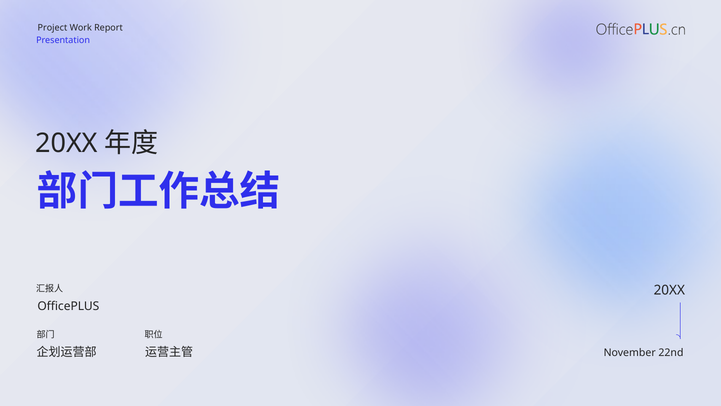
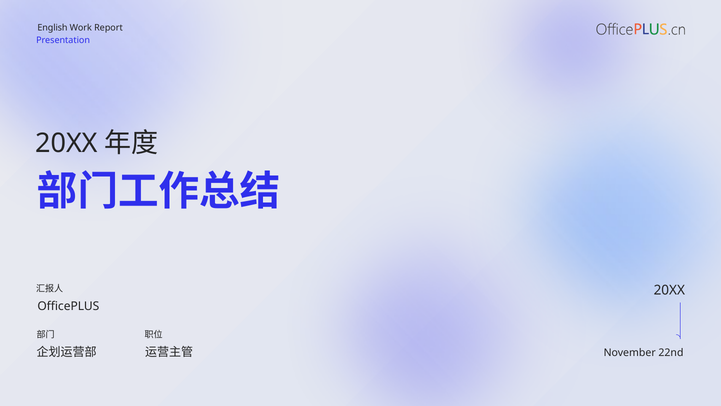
Project: Project -> English (52, 28)
